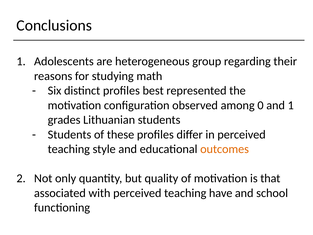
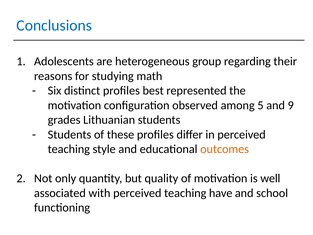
Conclusions colour: black -> blue (54, 25)
0: 0 -> 5 (260, 105)
and 1: 1 -> 9 (291, 105)
that: that -> well (270, 178)
